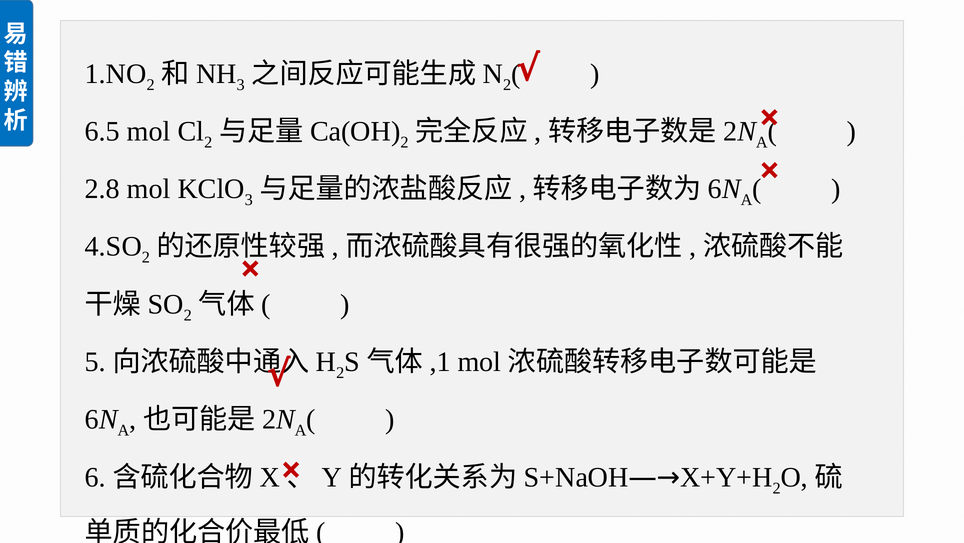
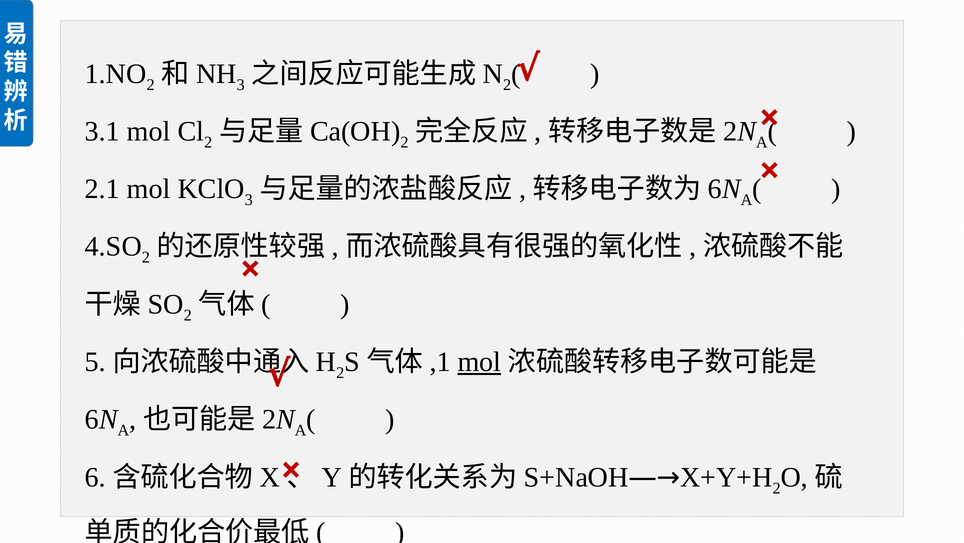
6.5: 6.5 -> 3.1 (102, 131)
2.8: 2.8 -> 2.1 (102, 189)
mol underline: none -> present (479, 362)
